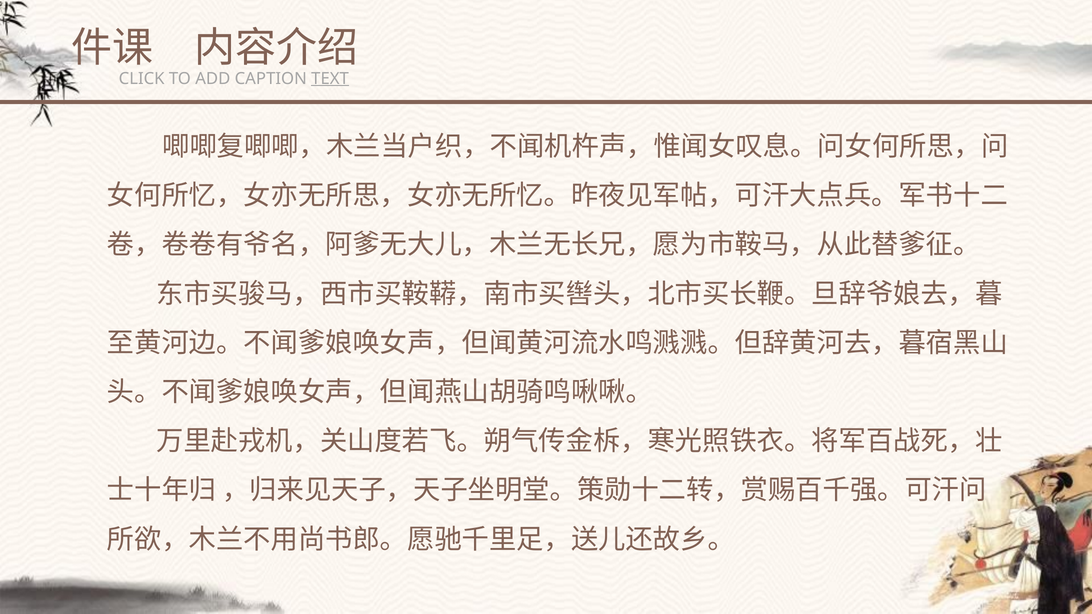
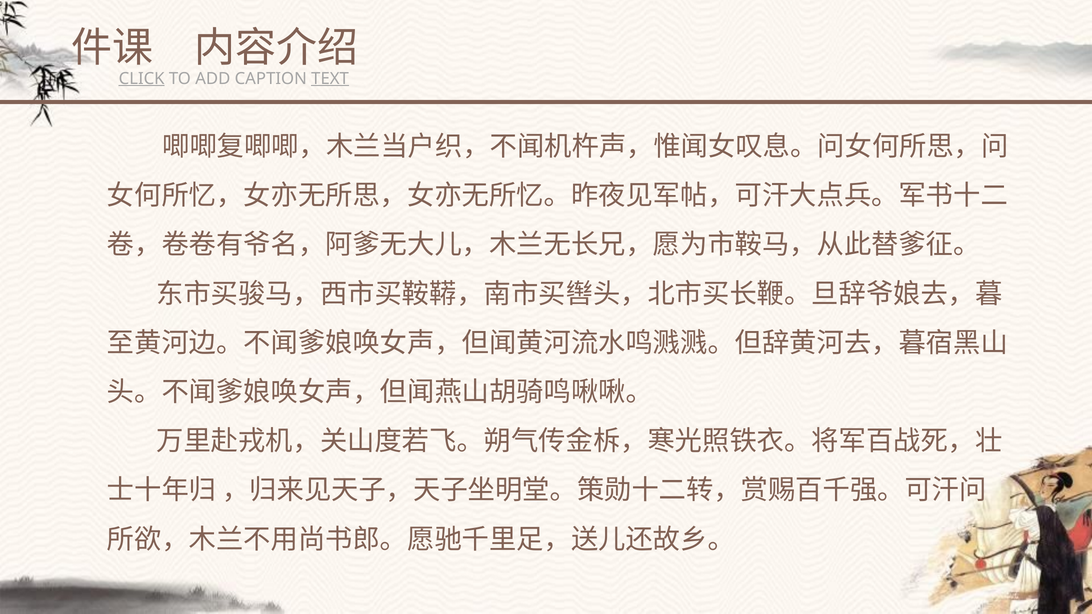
CLICK underline: none -> present (142, 79)
